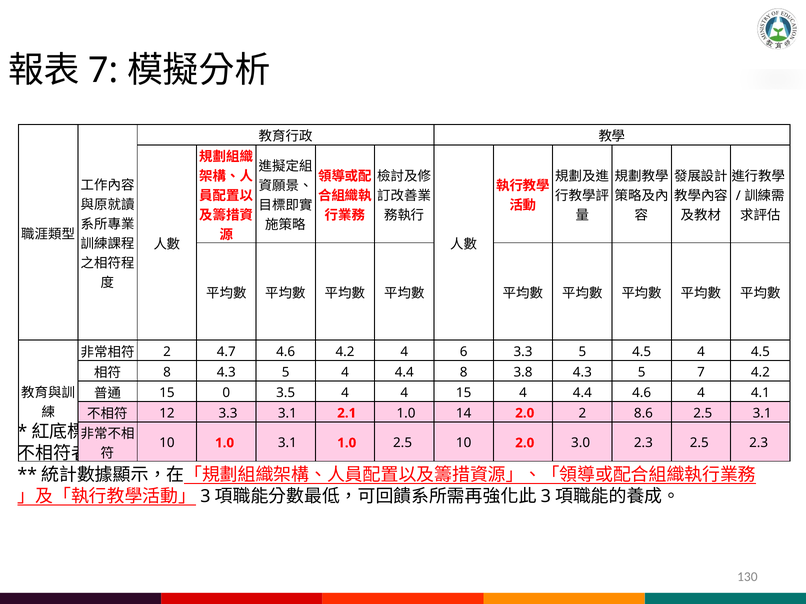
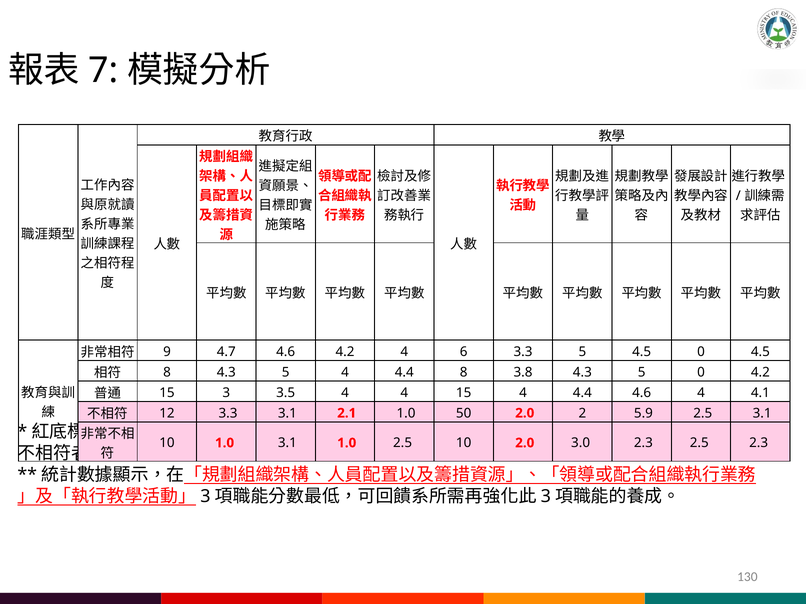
2: 2 -> 9 (167, 352)
4.5 4: 4 -> 0 (701, 352)
5 7: 7 -> 0 (701, 372)
0: 0 -> 3 (226, 393)
14: 14 -> 50 (464, 413)
8.6: 8.6 -> 5.9 (643, 413)
